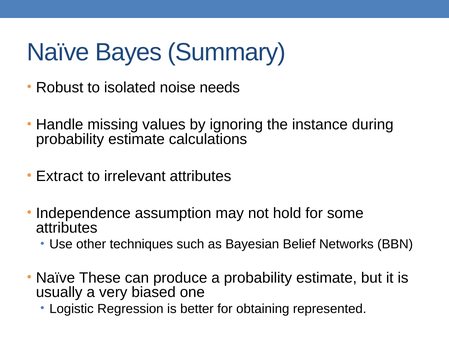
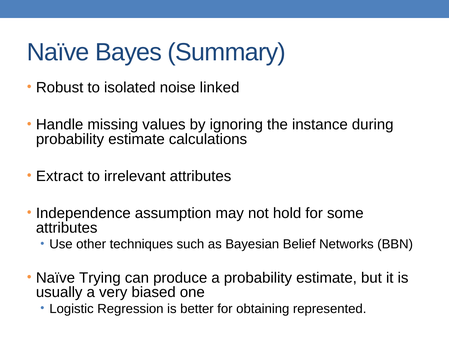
needs: needs -> linked (220, 88)
These: These -> Trying (100, 278)
